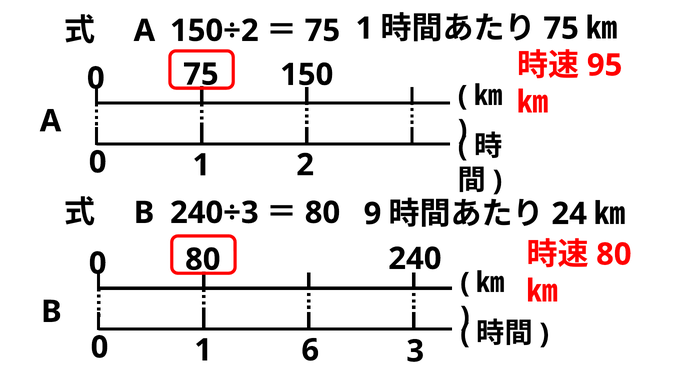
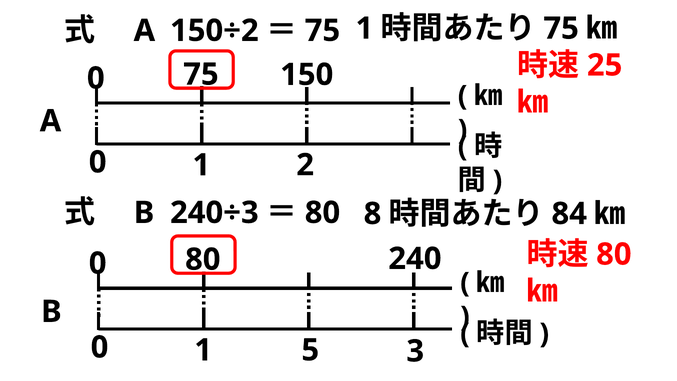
95: 95 -> 25 (605, 65)
9: 9 -> 8 (372, 214)
24: 24 -> 84 (569, 214)
6: 6 -> 5 (310, 350)
